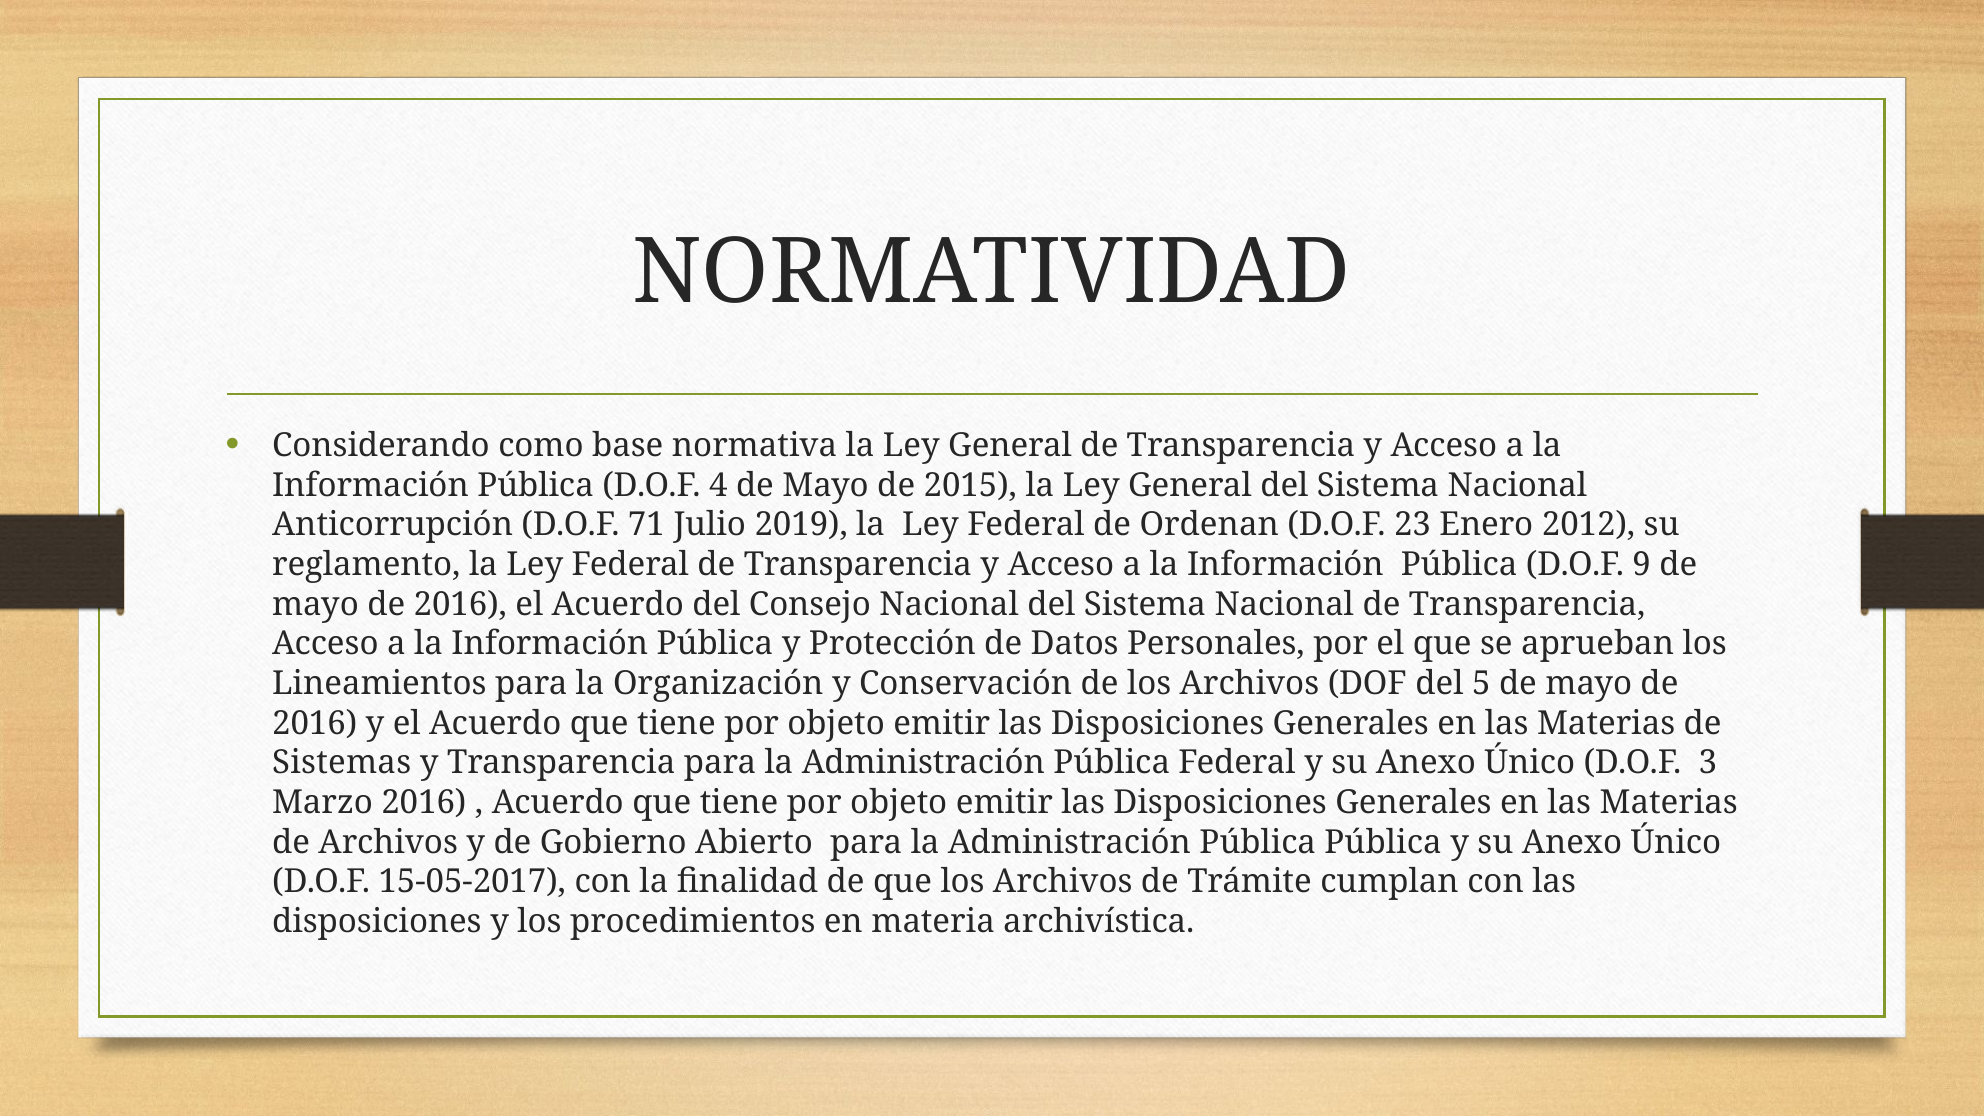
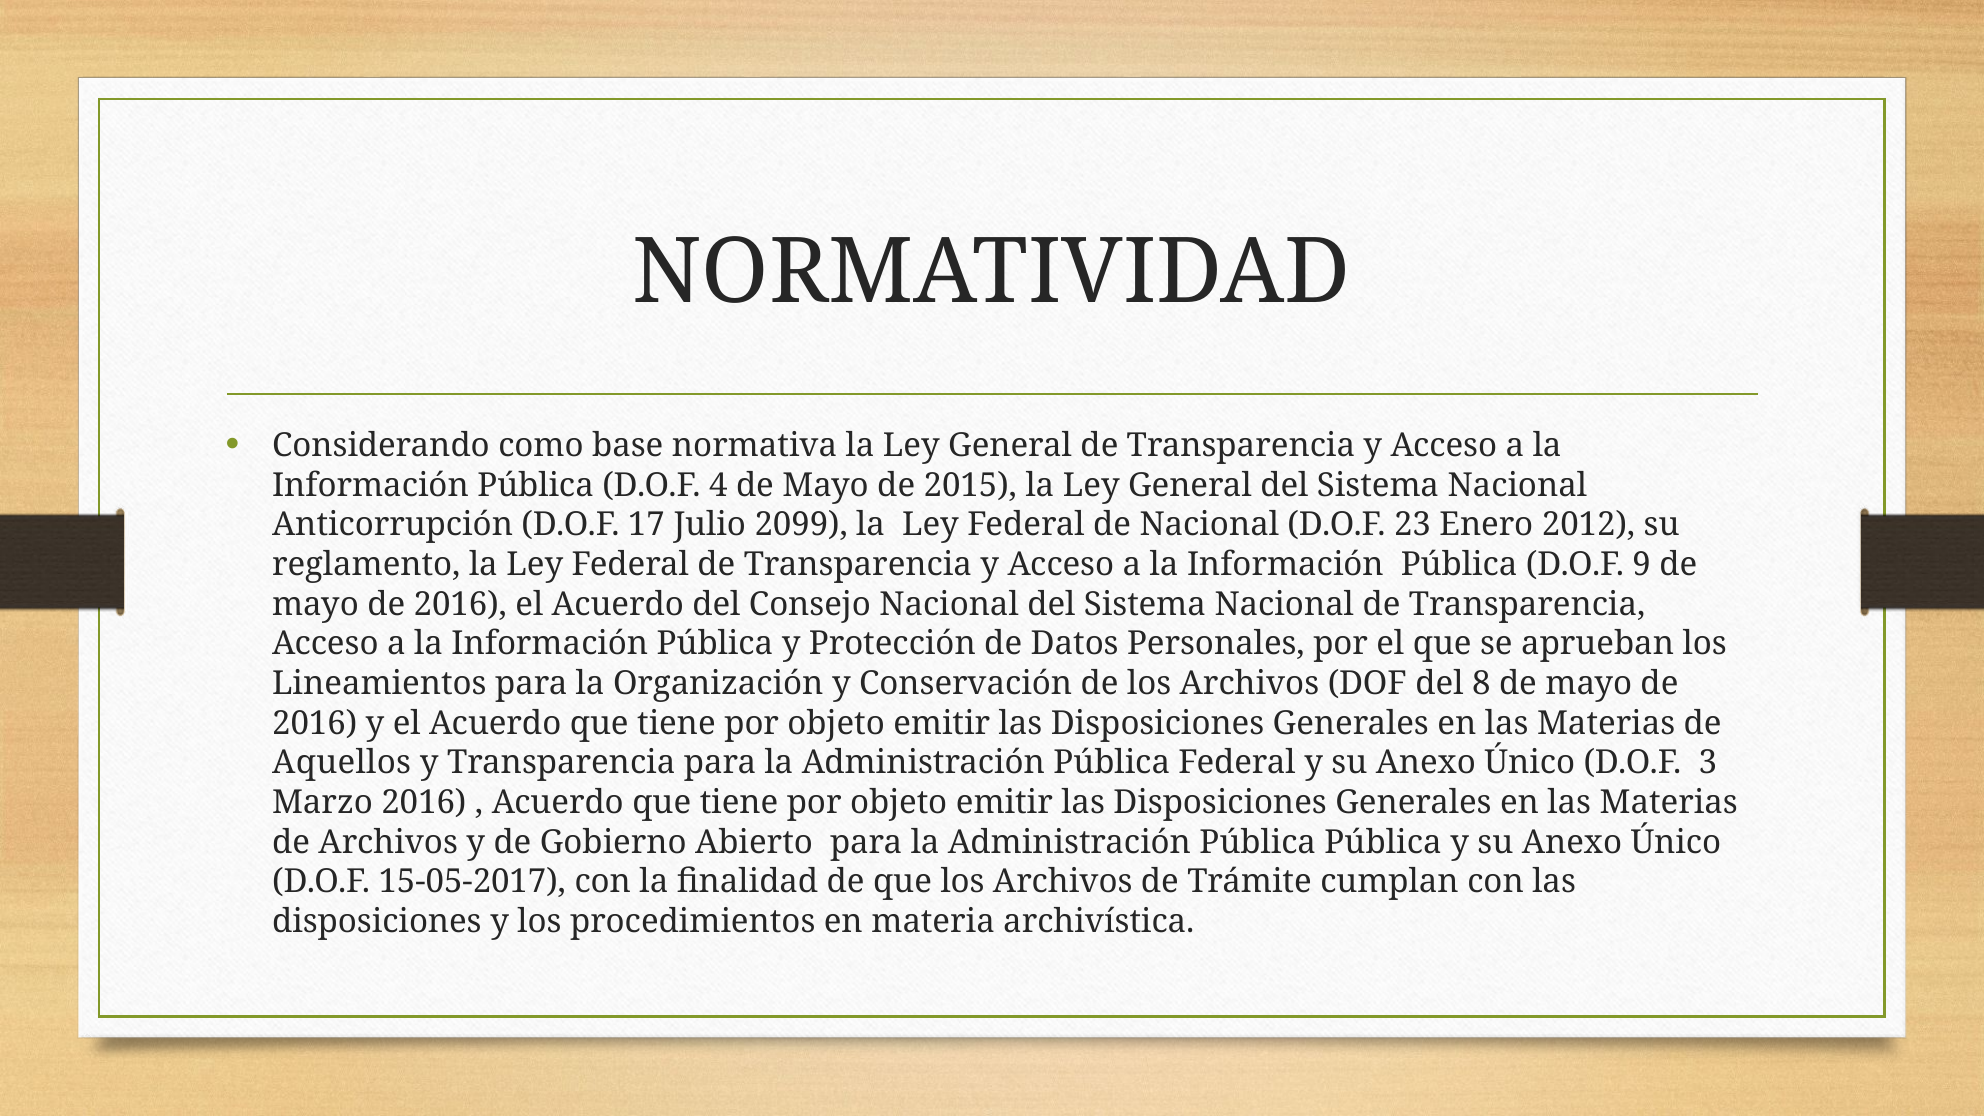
71: 71 -> 17 (646, 525)
2019: 2019 -> 2099 (801, 525)
de Ordenan: Ordenan -> Nacional (1209, 525)
5: 5 -> 8 (1481, 684)
Sistemas: Sistemas -> Aquellos (342, 763)
